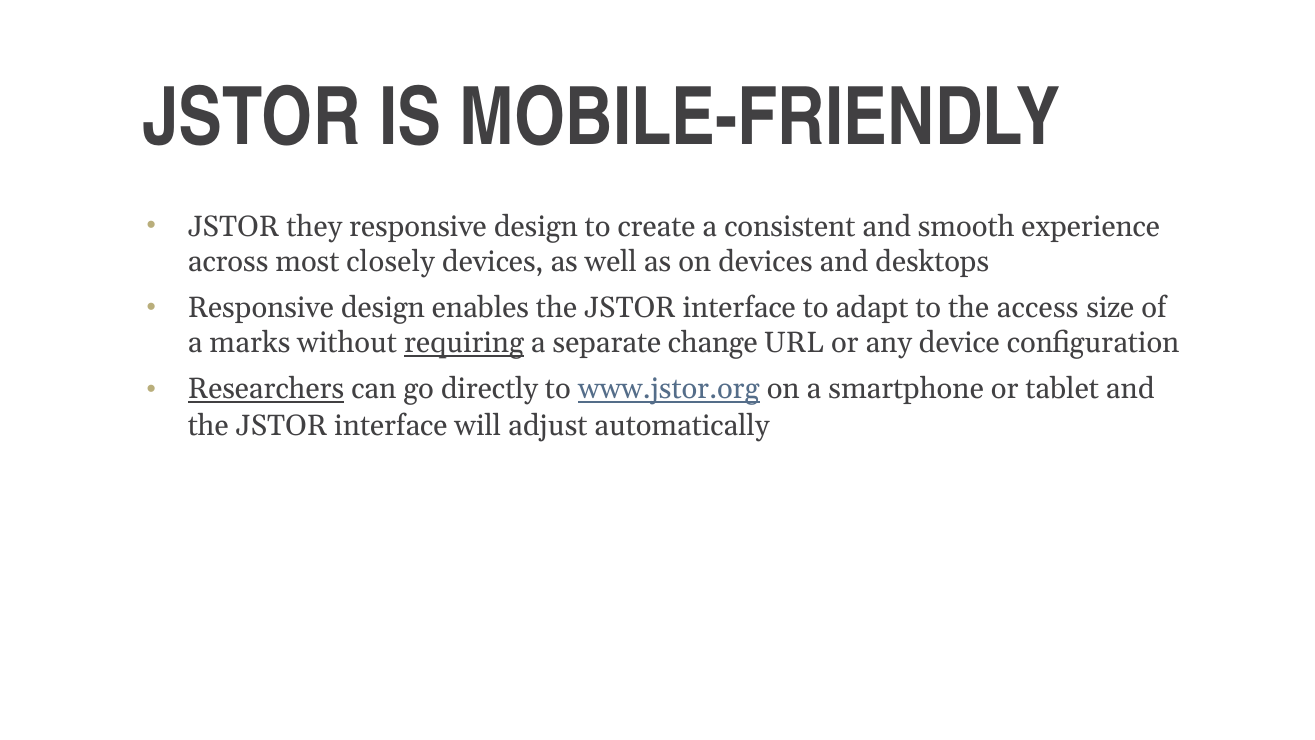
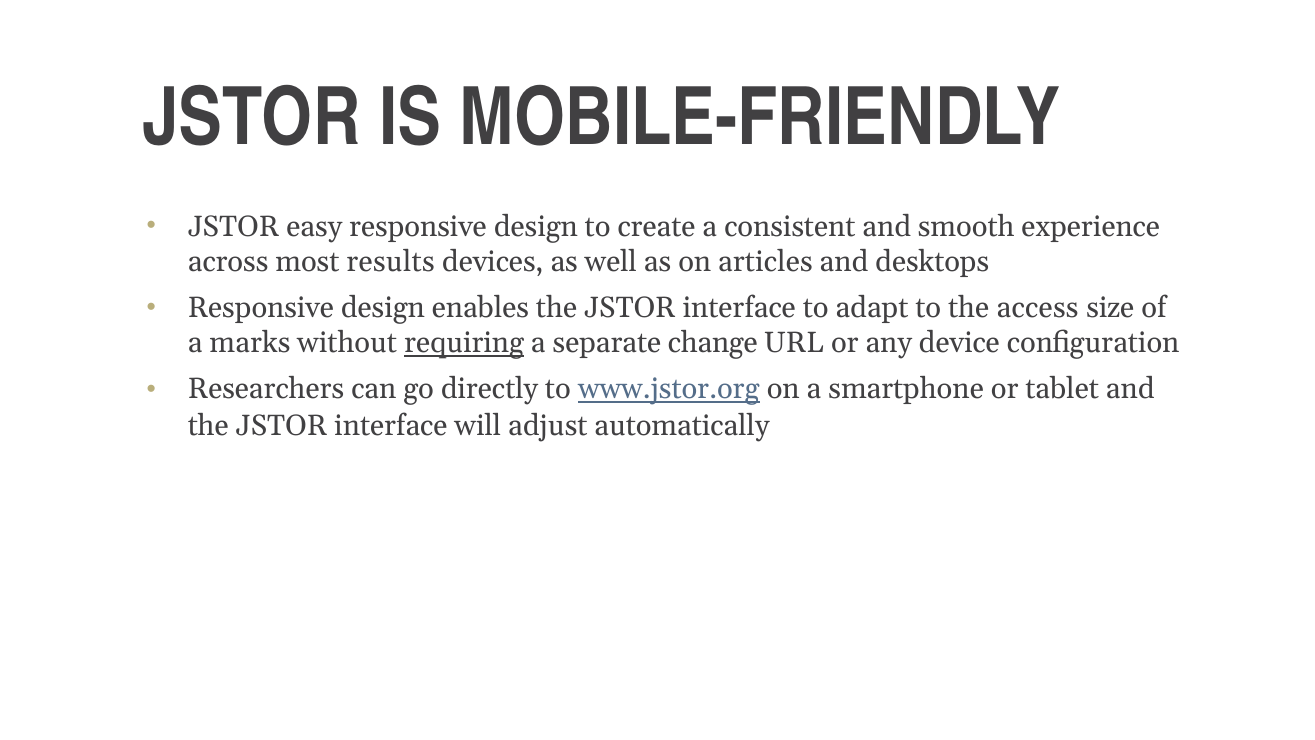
they: they -> easy (314, 227)
closely: closely -> results (391, 262)
on devices: devices -> articles (765, 262)
Researchers underline: present -> none (266, 389)
